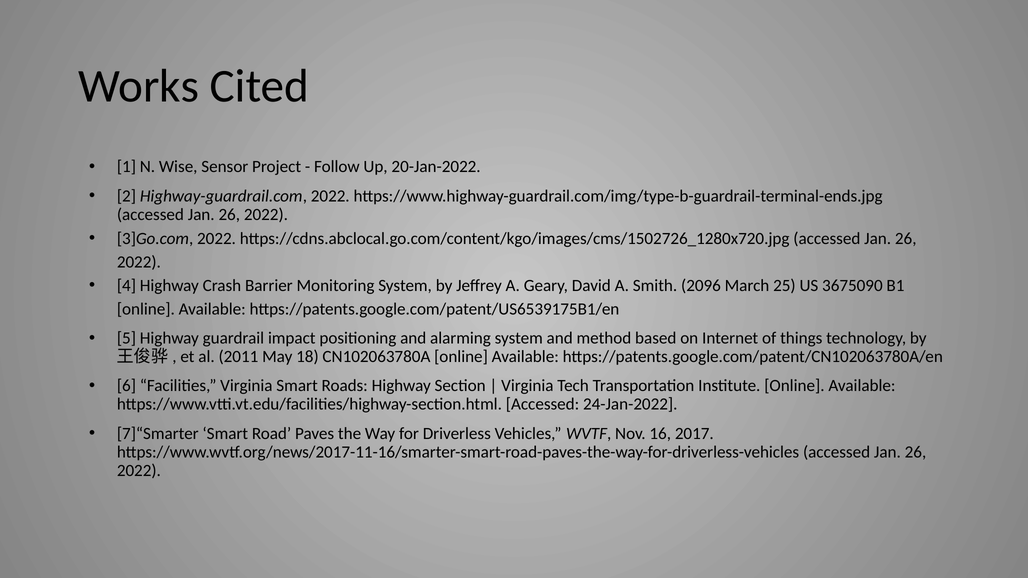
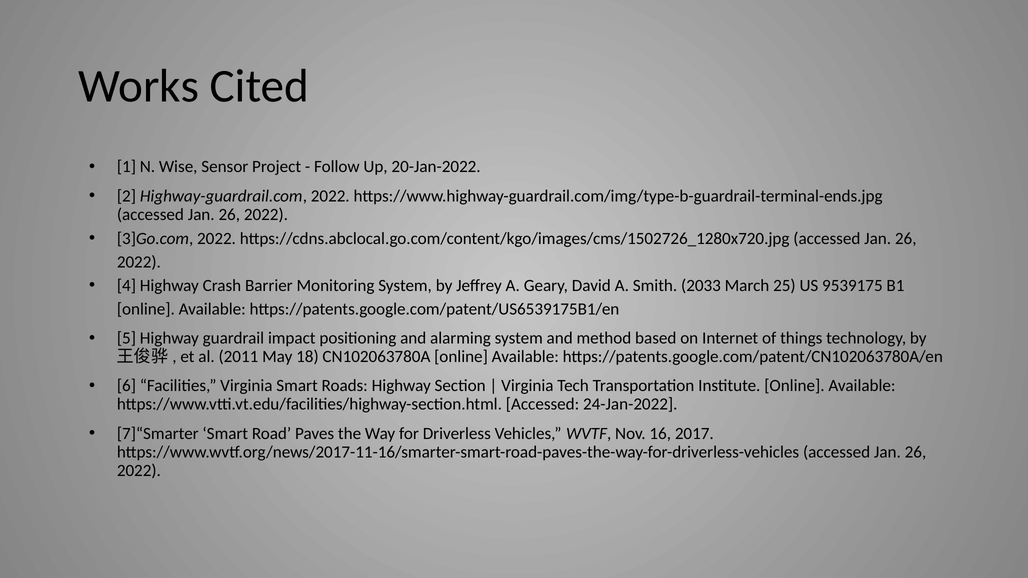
2096: 2096 -> 2033 (701, 286)
3675090: 3675090 -> 9539175 (852, 286)
